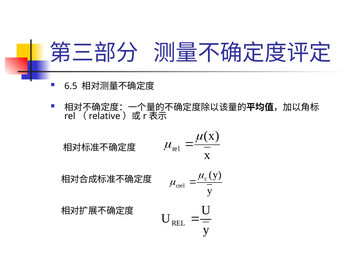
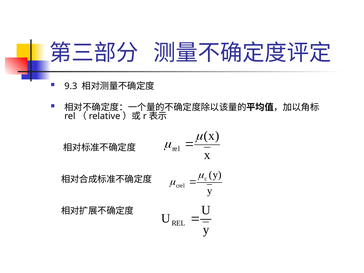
6.5: 6.5 -> 9.3 (71, 86)
